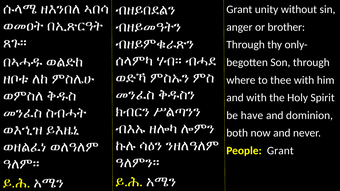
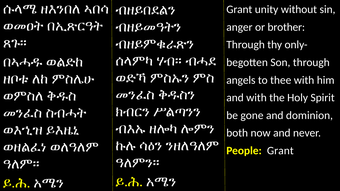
where: where -> angels (241, 80)
have: have -> gone (252, 116)
